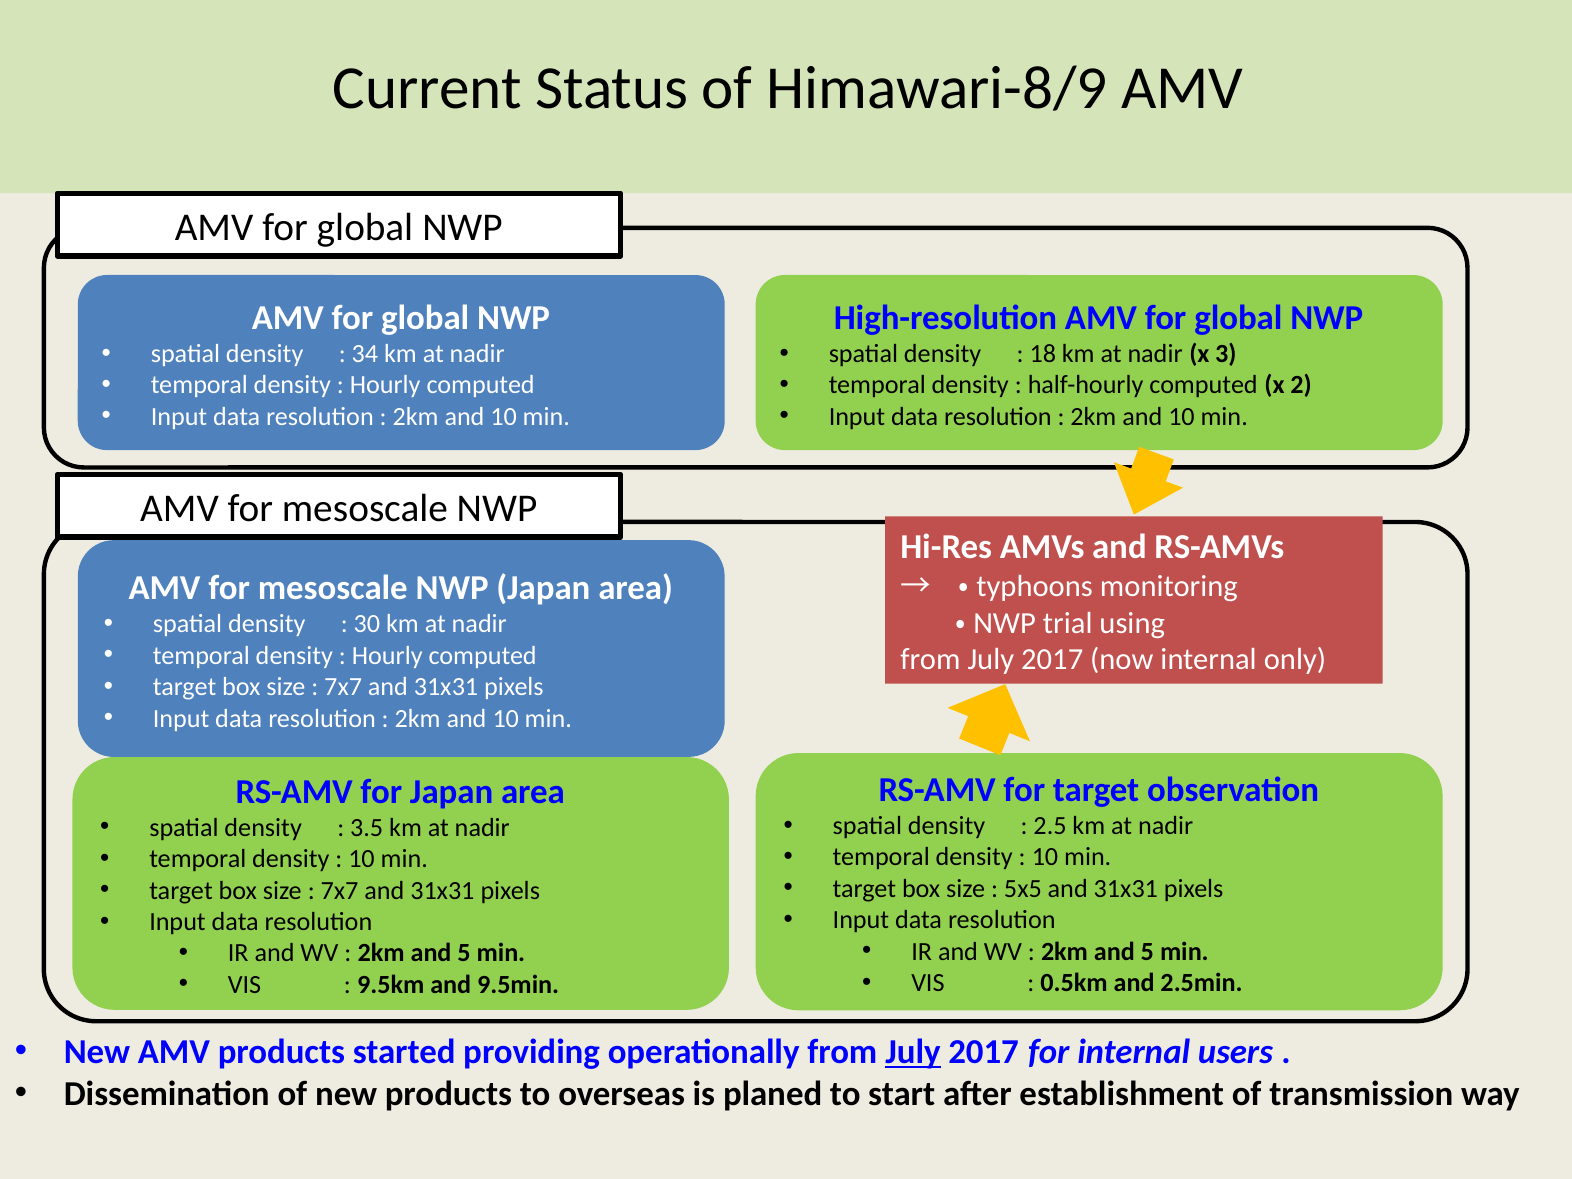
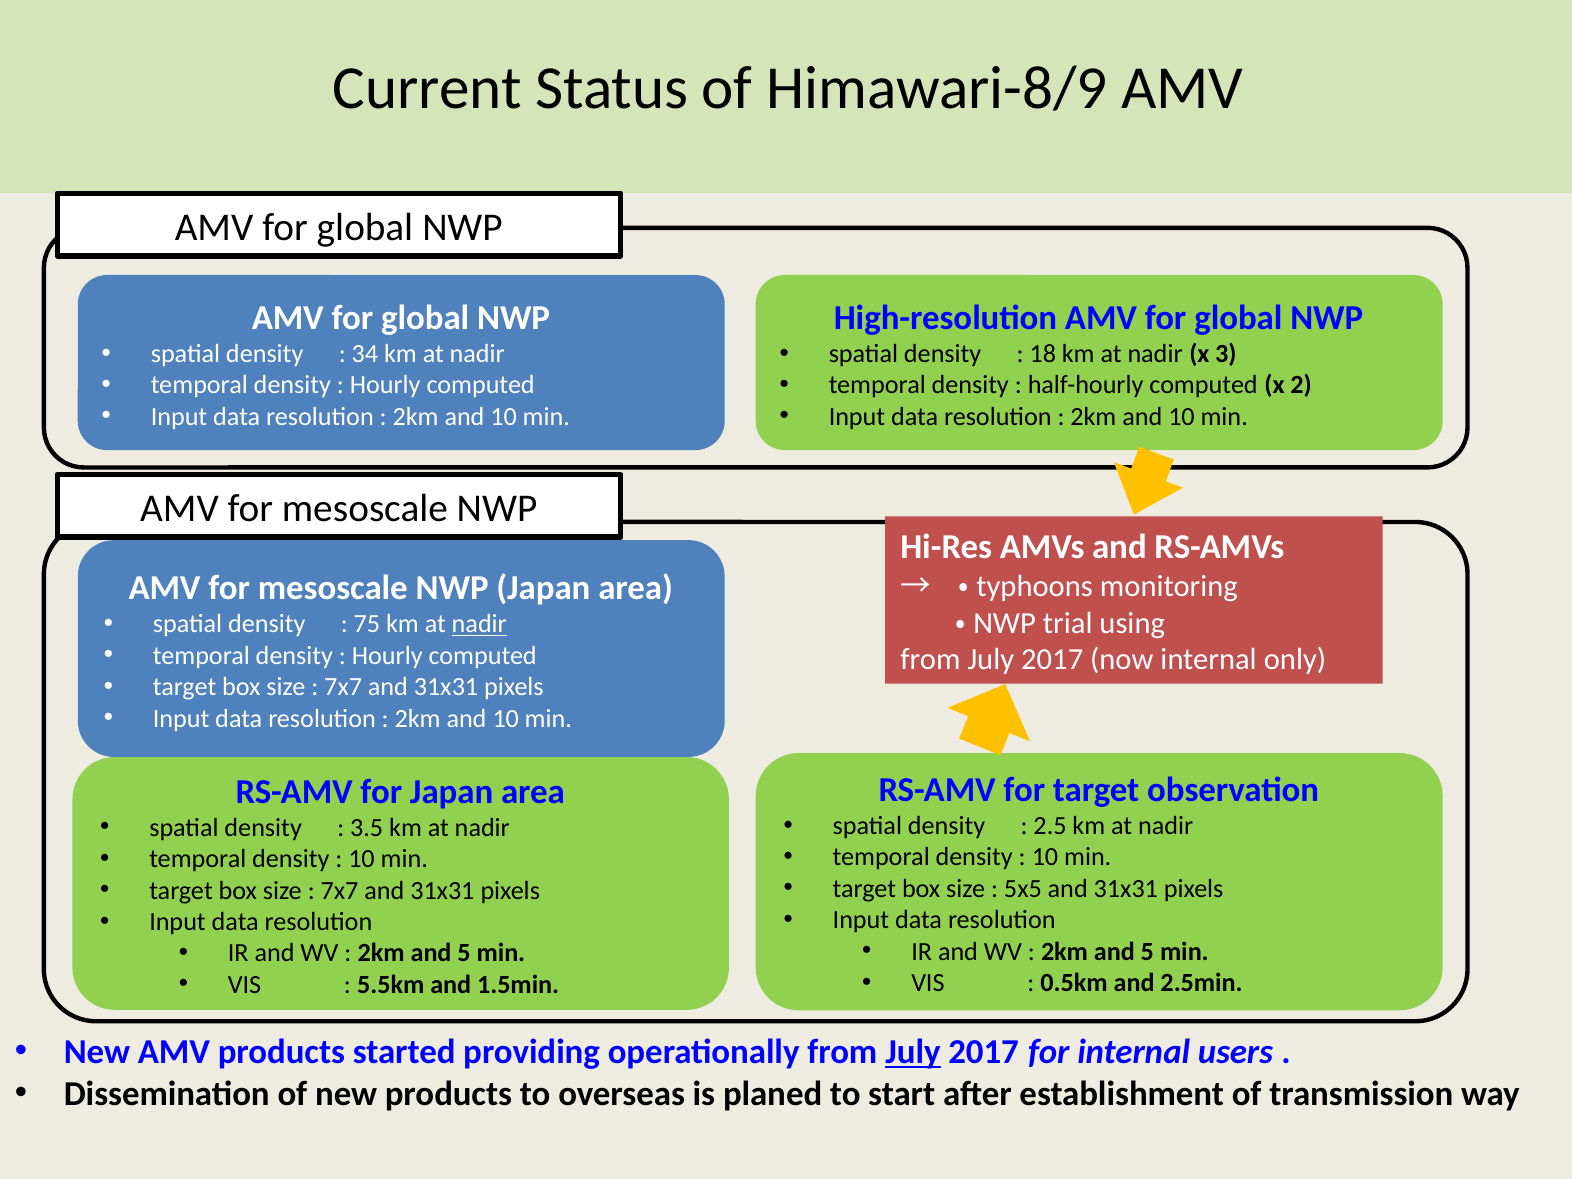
30: 30 -> 75 (367, 624)
nadir underline: none -> present (479, 624)
9.5km: 9.5km -> 5.5km (391, 985)
9.5min: 9.5min -> 1.5min (518, 985)
